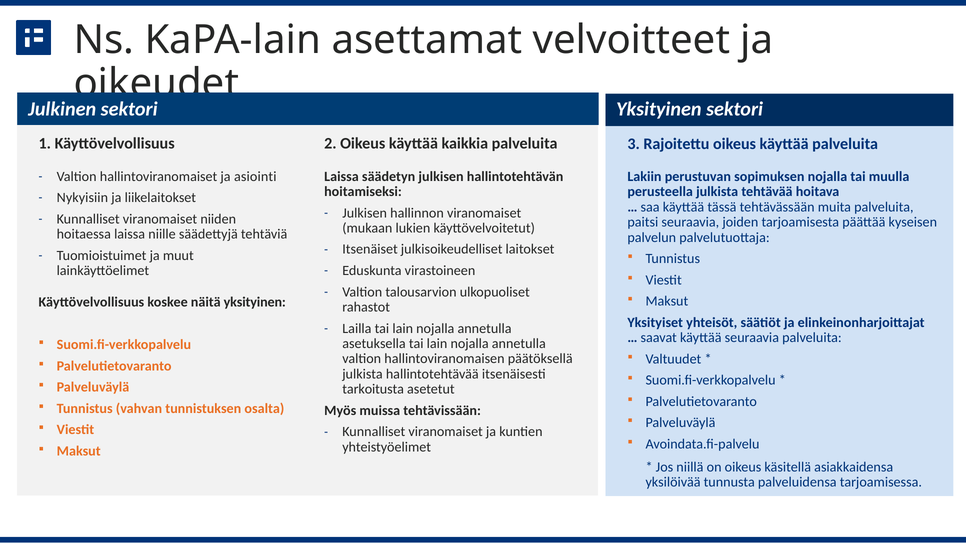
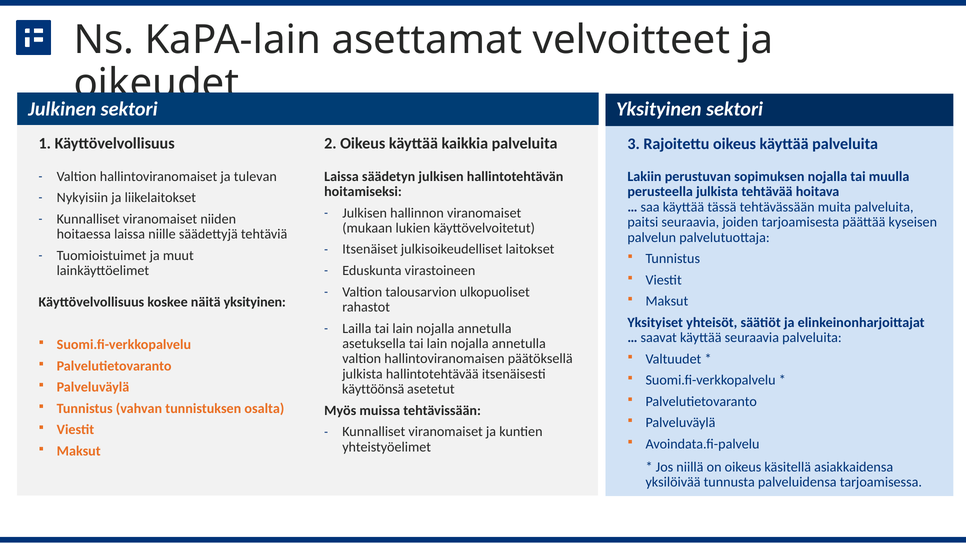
asiointi: asiointi -> tulevan (255, 177)
tarkoitusta: tarkoitusta -> käyttöönsä (373, 390)
